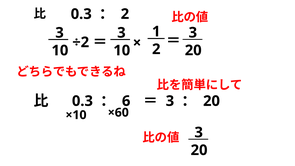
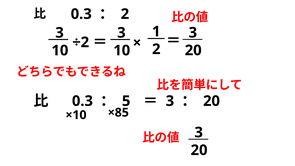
6: 6 -> 5 (126, 101)
×60: ×60 -> ×85 (118, 112)
